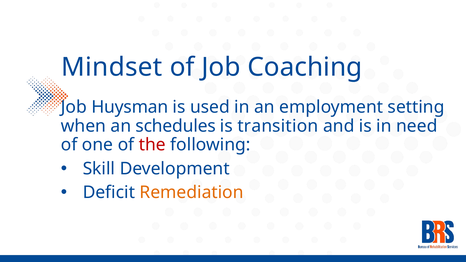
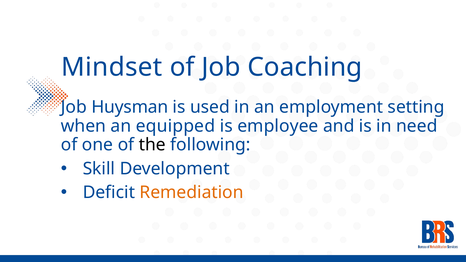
schedules: schedules -> equipped (175, 126)
transition: transition -> employee (278, 126)
the colour: red -> black (152, 145)
